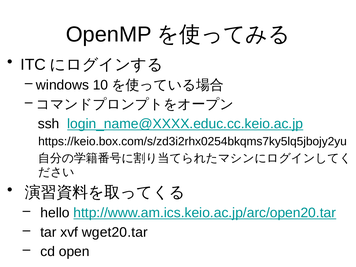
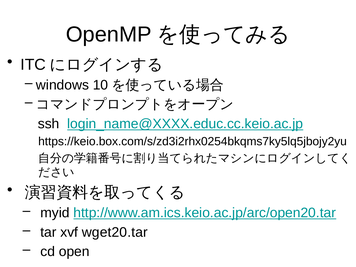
hello: hello -> myid (55, 213)
